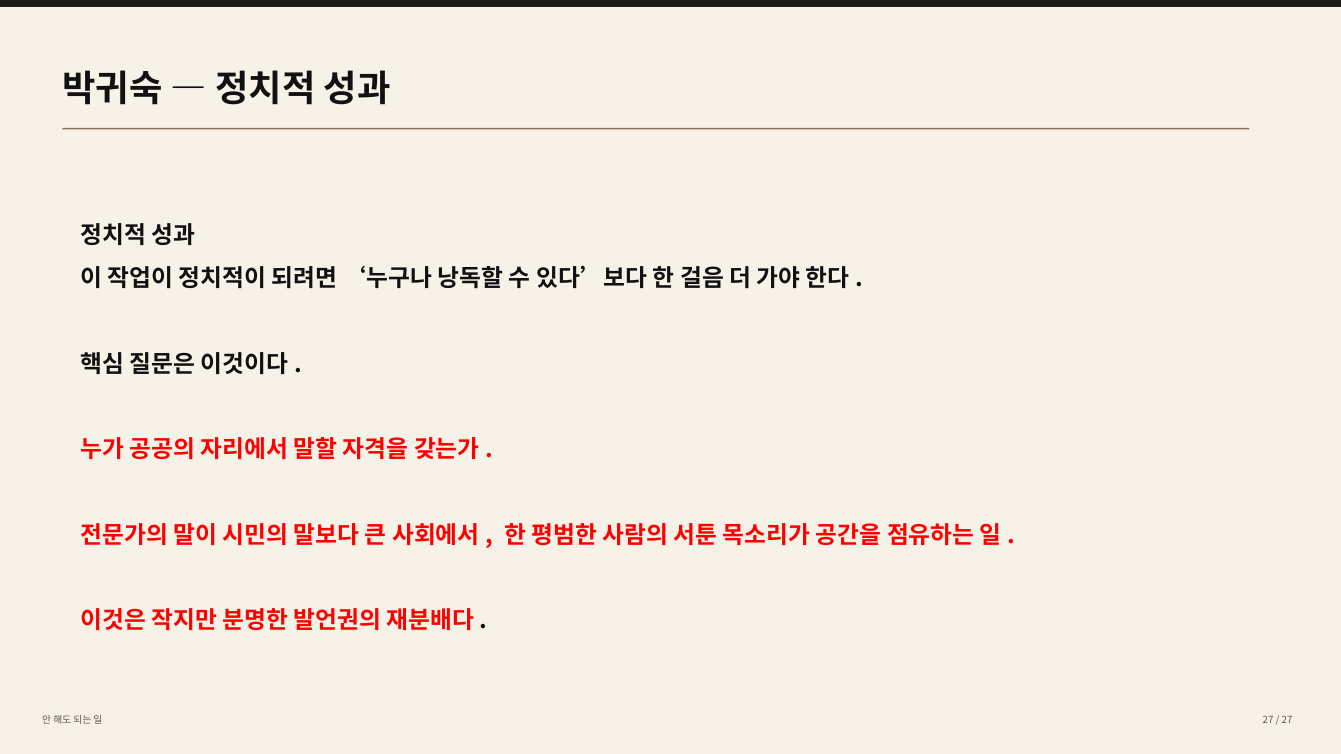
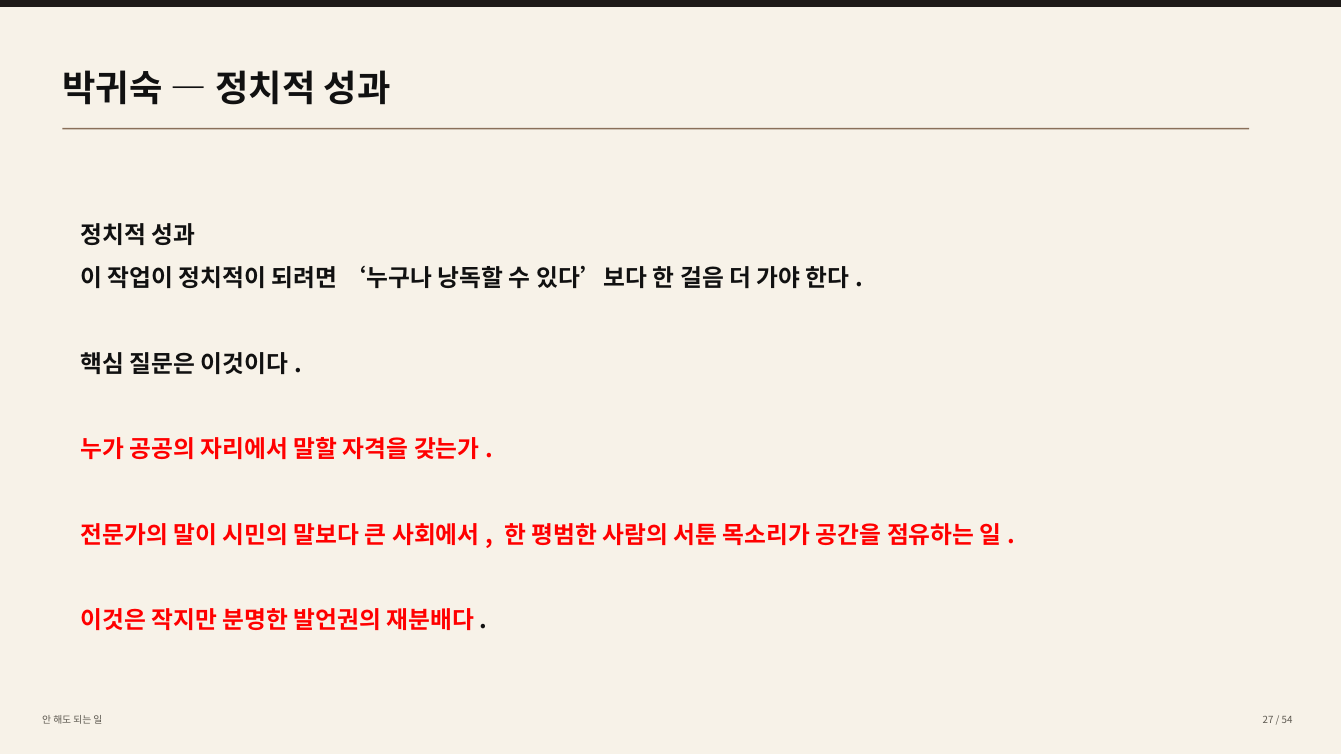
27: 27 -> 54 (1287, 721)
